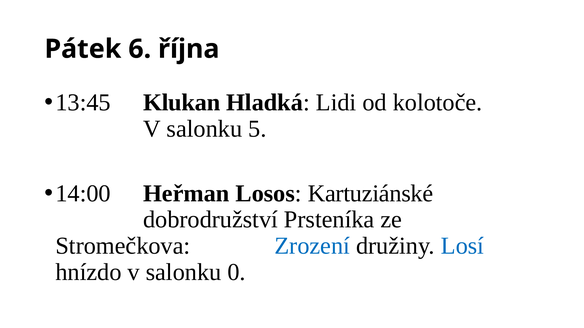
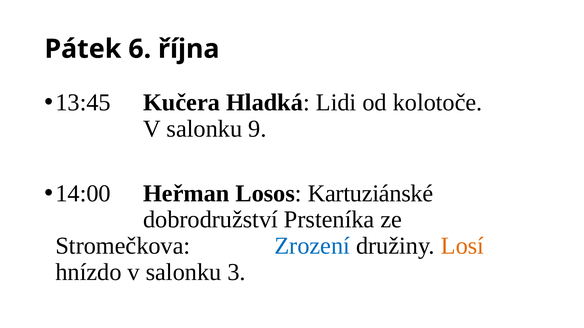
Klukan: Klukan -> Kučera (182, 103)
5: 5 -> 9 (257, 129)
Losí colour: blue -> orange (462, 246)
0: 0 -> 3 (236, 272)
